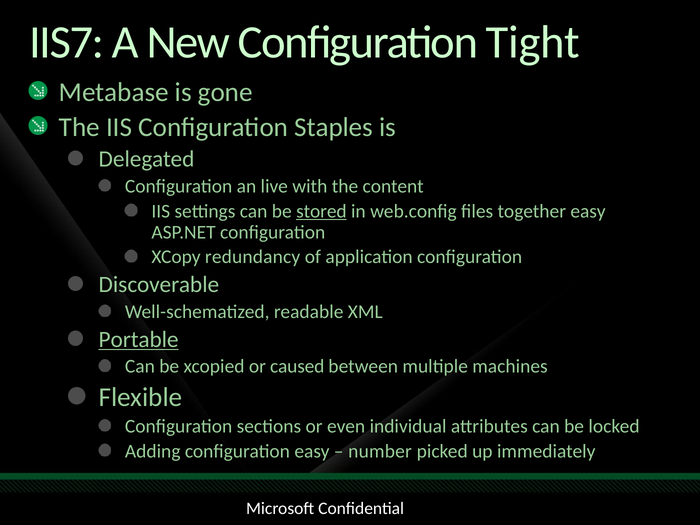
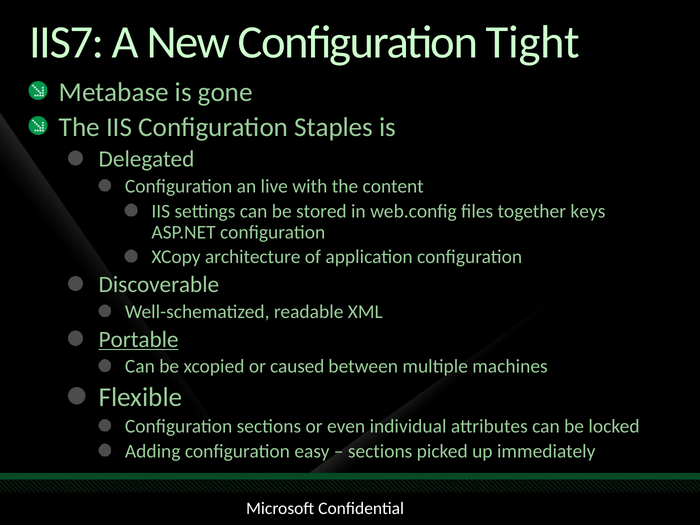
stored underline: present -> none (321, 211)
together easy: easy -> keys (588, 211)
redundancy: redundancy -> architecture (253, 257)
number: number -> sections (380, 451)
